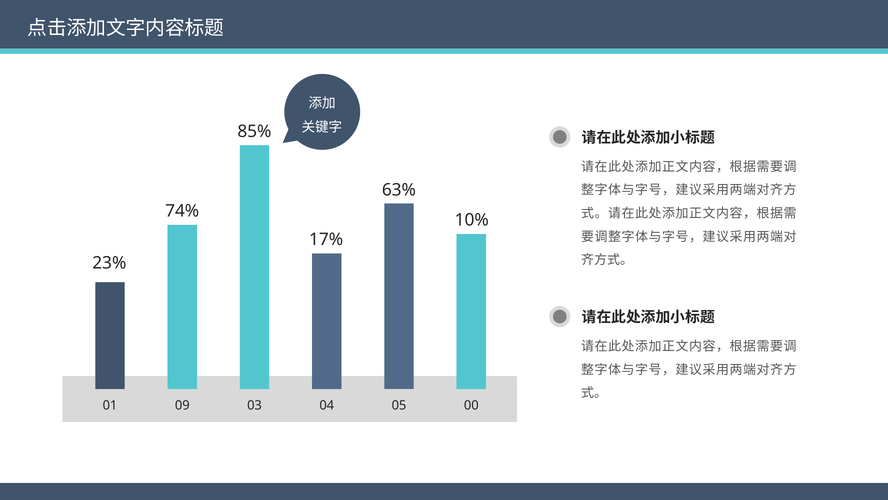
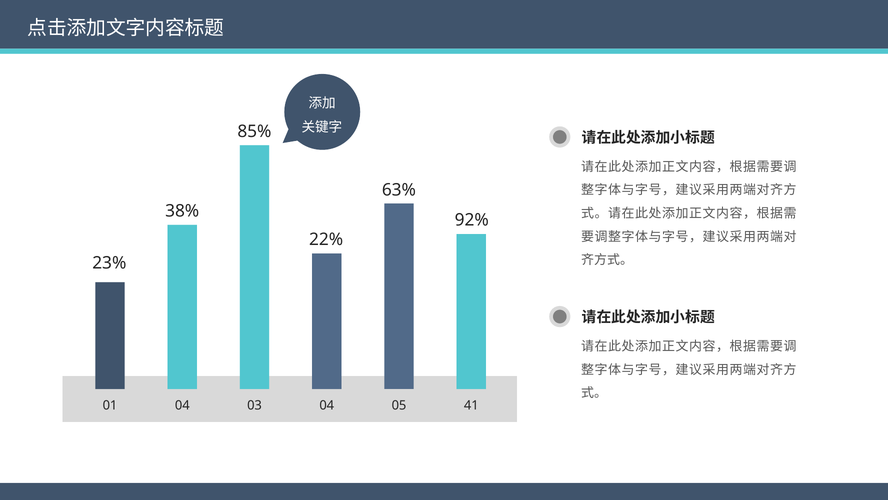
74%: 74% -> 38% (182, 211)
10%: 10% -> 92% (472, 220)
17%: 17% -> 22% (326, 239)
01 09: 09 -> 04 (182, 405)
00: 00 -> 41 (471, 405)
